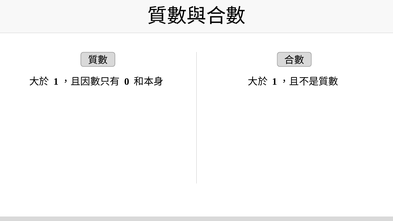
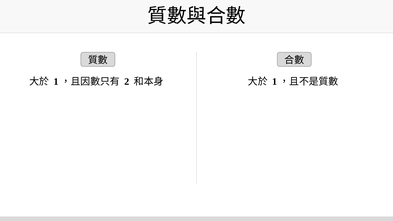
0: 0 -> 2 (127, 82)
